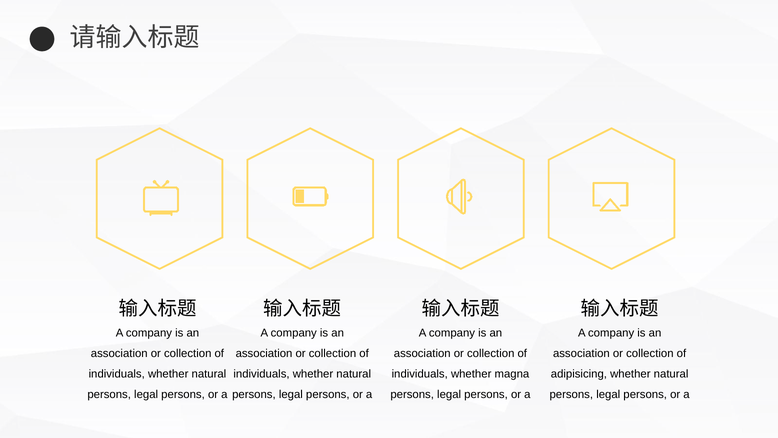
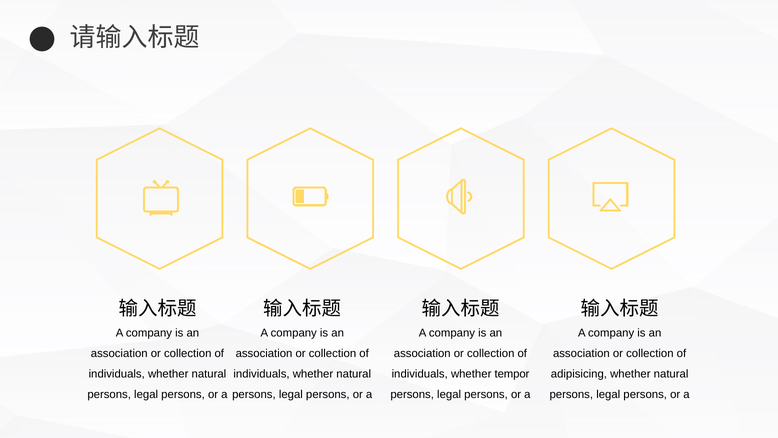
magna: magna -> tempor (512, 374)
